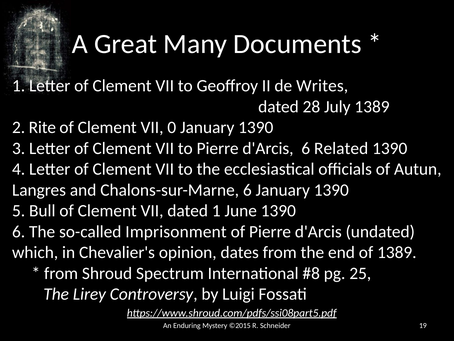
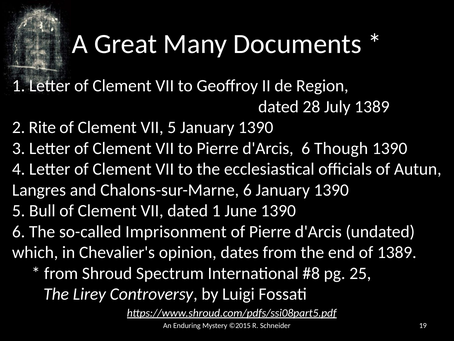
Writes: Writes -> Region (322, 86)
VII 0: 0 -> 5 (172, 127)
Related: Related -> Though (341, 148)
